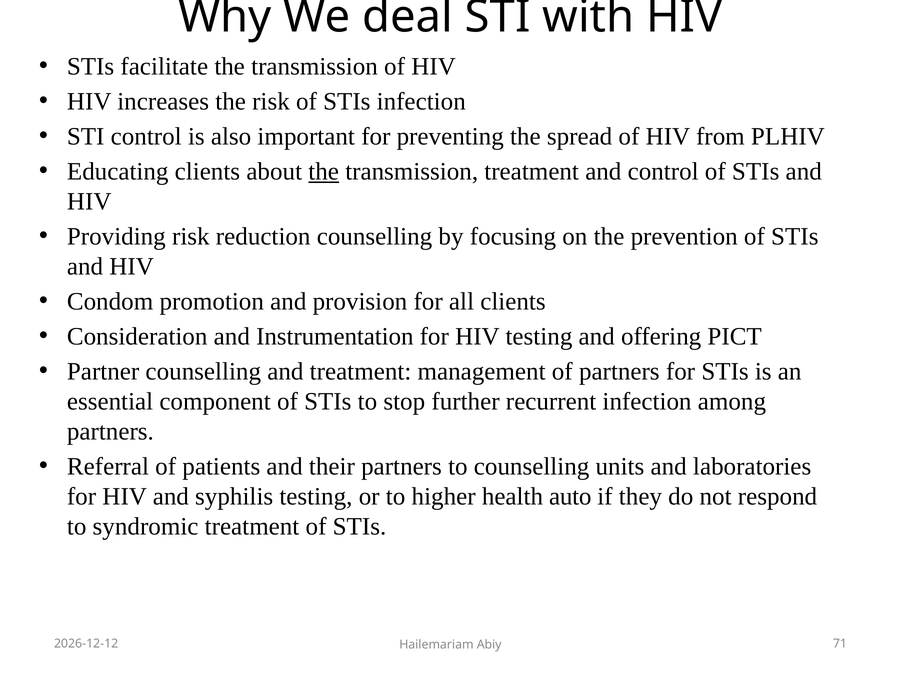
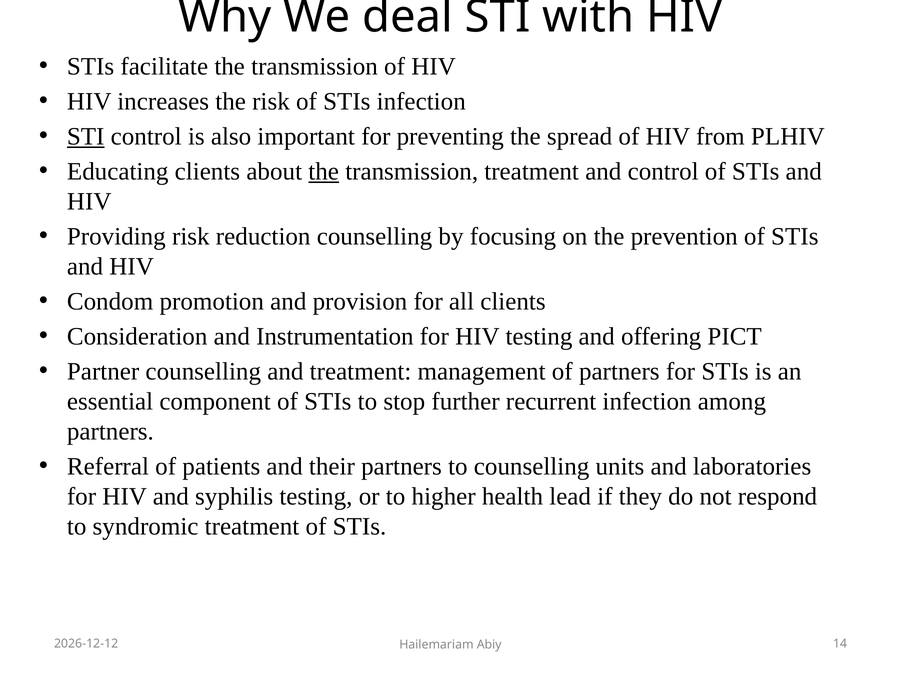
STI underline: none -> present (86, 136)
auto: auto -> lead (570, 497)
71: 71 -> 14 (840, 644)
